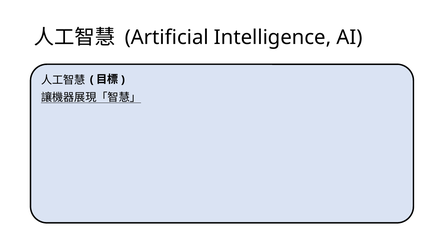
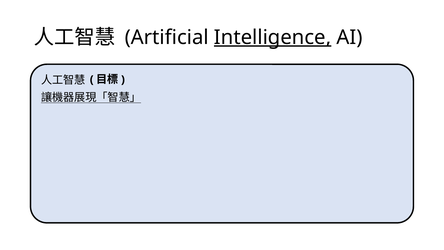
Intelligence underline: none -> present (273, 37)
